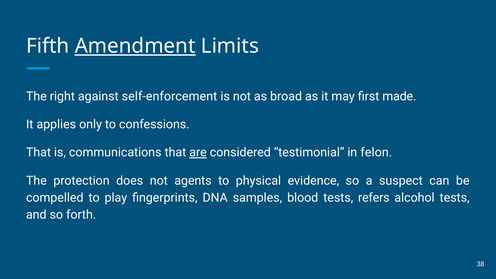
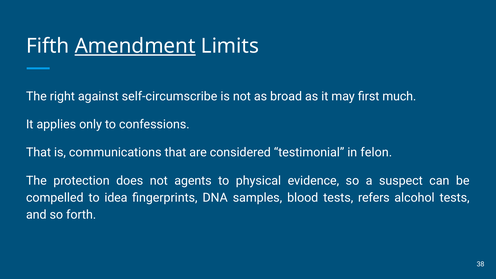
self-enforcement: self-enforcement -> self-circumscribe (170, 96)
made: made -> much (399, 96)
are underline: present -> none (198, 153)
play: play -> idea (116, 198)
